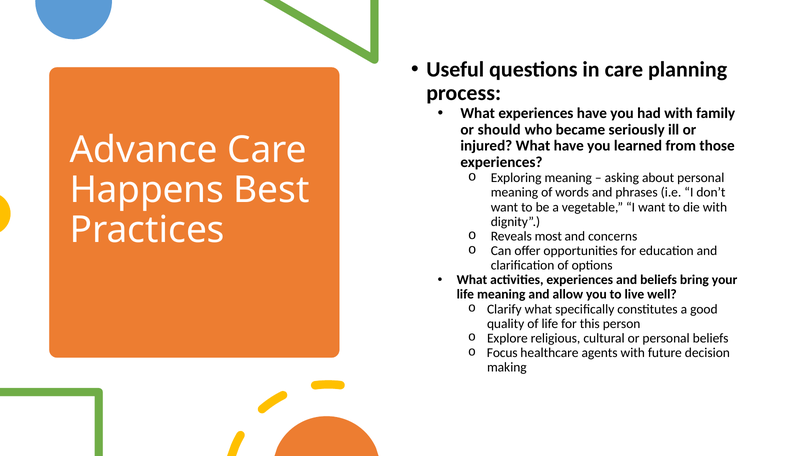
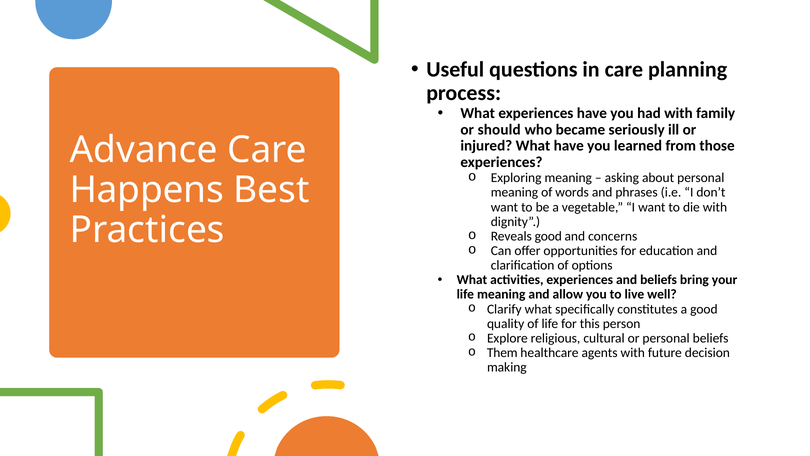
Reveals most: most -> good (548, 236)
Focus: Focus -> Them (502, 353)
